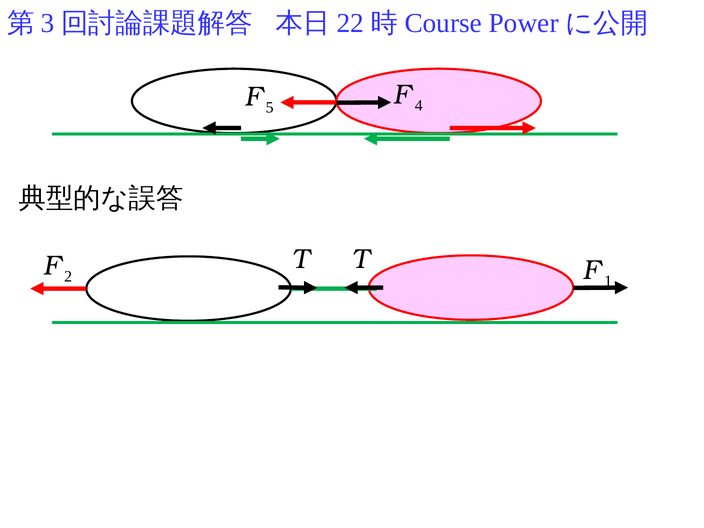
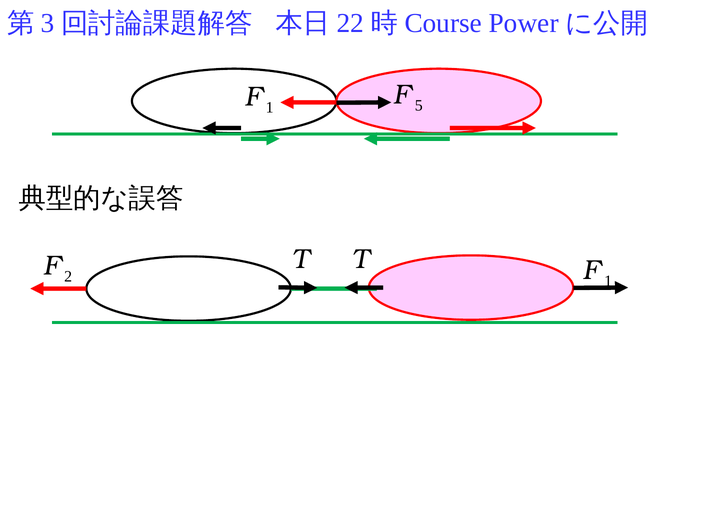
4: 4 -> 5 (419, 105)
5: 5 -> 1 (270, 107)
